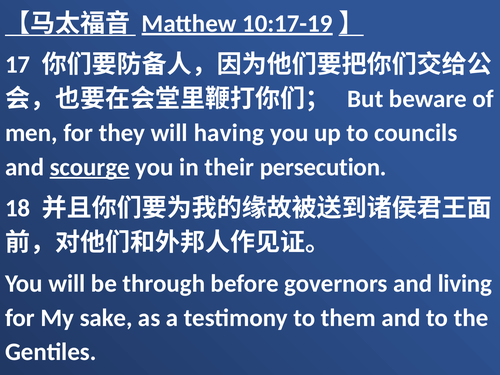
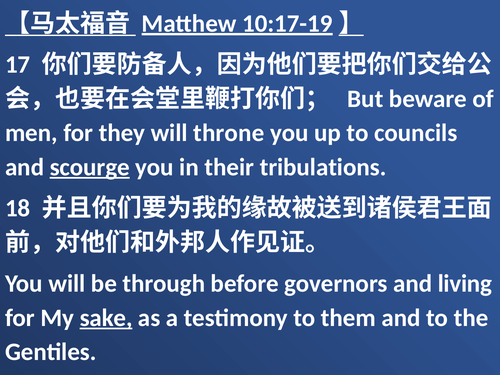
having: having -> throne (229, 133)
persecution: persecution -> tribulations (323, 167)
sake underline: none -> present (106, 318)
